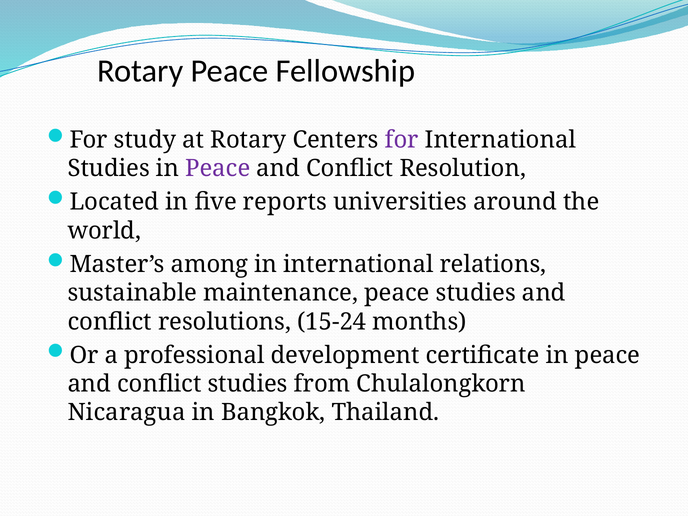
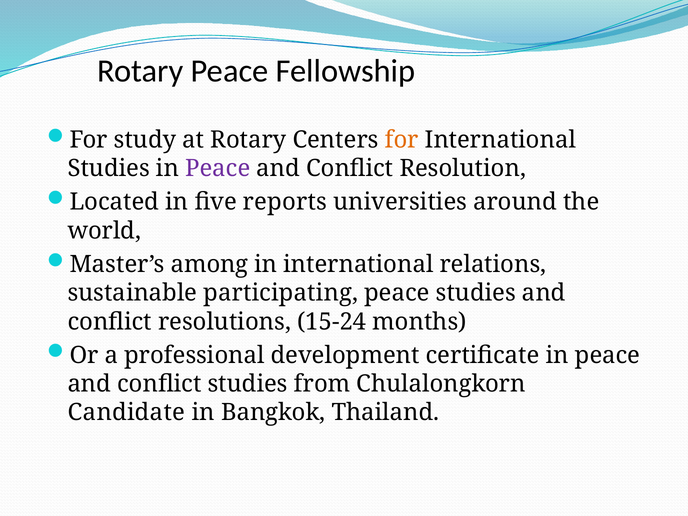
for colour: purple -> orange (402, 140)
maintenance: maintenance -> participating (281, 293)
Nicaragua: Nicaragua -> Candidate (126, 413)
